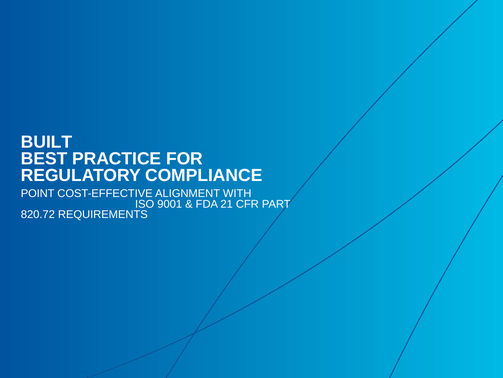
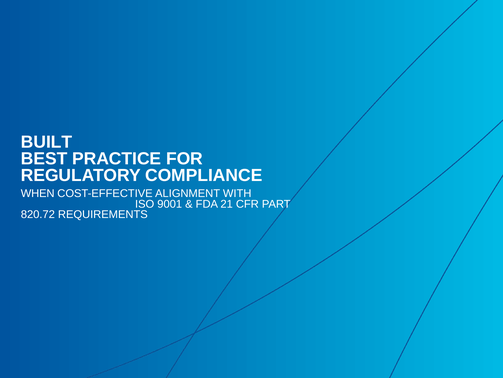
POINT: POINT -> WHEN (38, 193)
